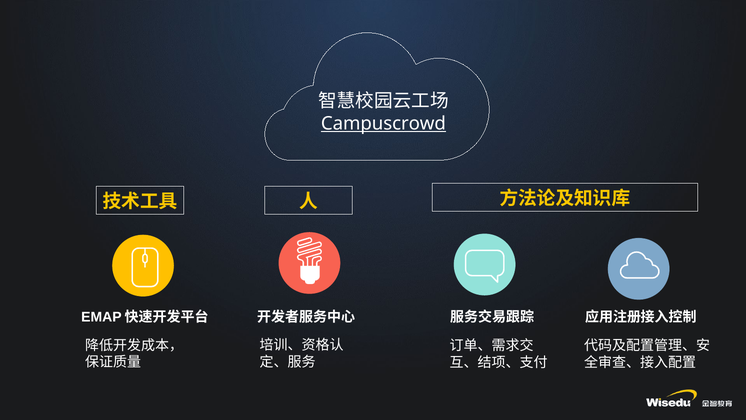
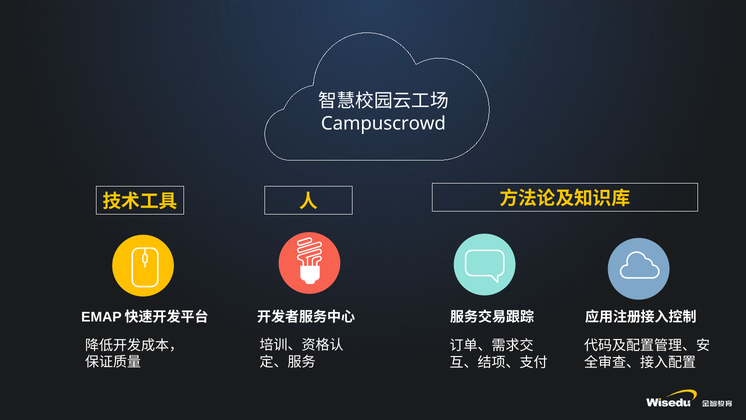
Campuscrowd underline: present -> none (383, 123)
